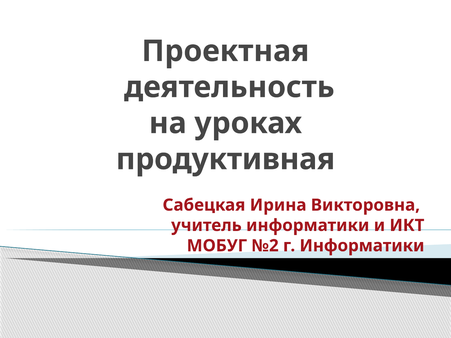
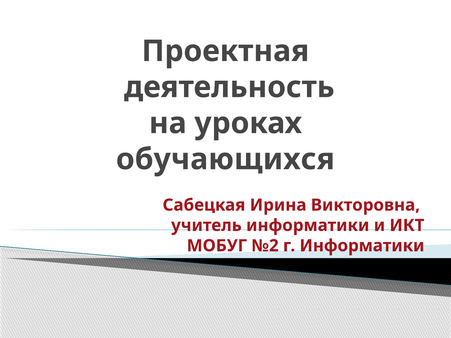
продуктивная: продуктивная -> обучающихся (225, 159)
